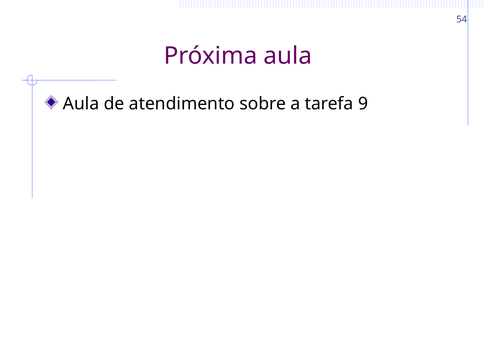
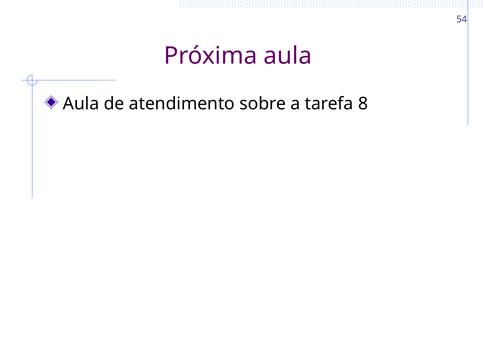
9: 9 -> 8 (363, 104)
